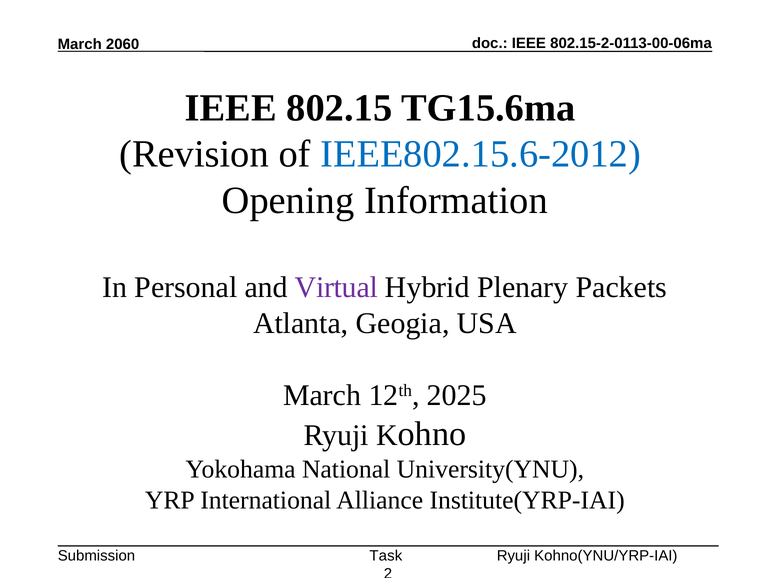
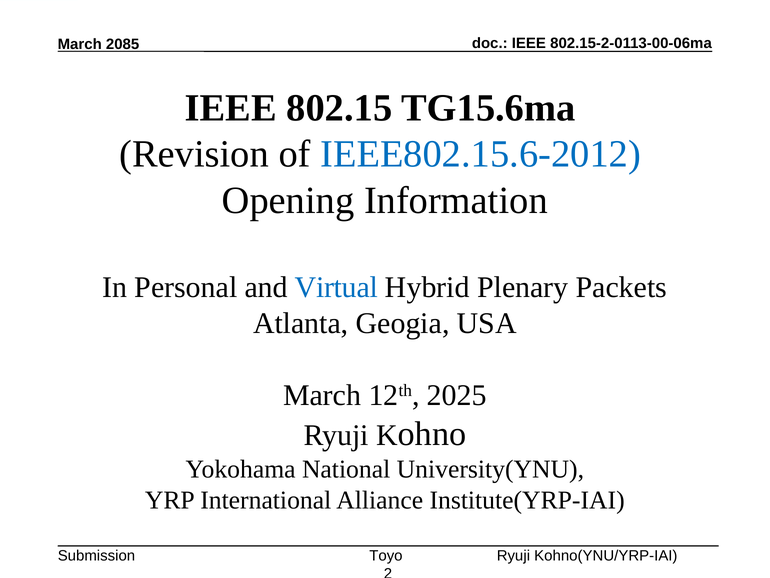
2060: 2060 -> 2085 (123, 44)
Virtual colour: purple -> blue (336, 287)
Task: Task -> Toyo (386, 555)
